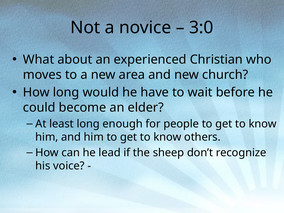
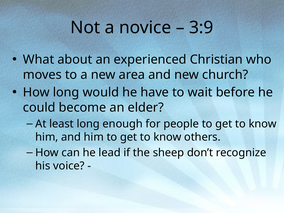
3:0: 3:0 -> 3:9 (201, 27)
